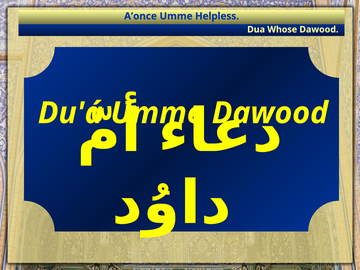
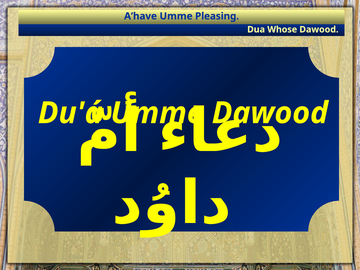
A’once: A’once -> A’have (141, 16)
Helpless: Helpless -> Pleasing (217, 16)
